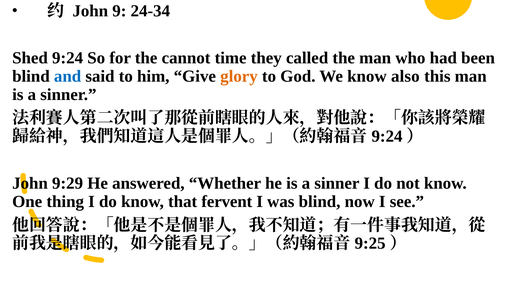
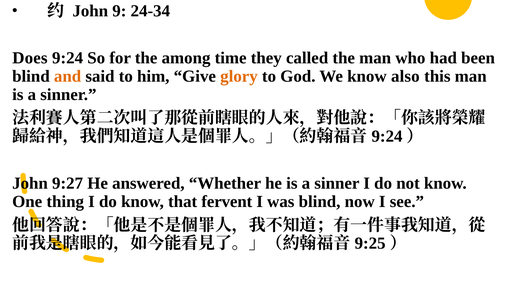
Shed: Shed -> Does (30, 58)
cannot: cannot -> among (186, 58)
and colour: blue -> orange (68, 76)
9:29: 9:29 -> 9:27 (68, 183)
